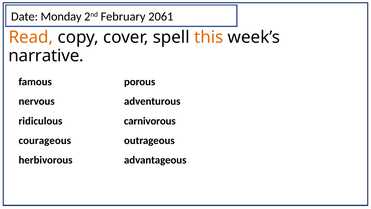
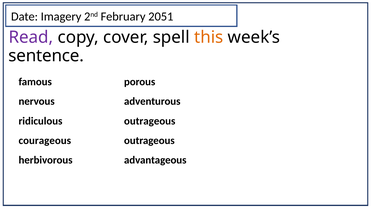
Monday: Monday -> Imagery (61, 16)
2061: 2061 -> 2051 (161, 16)
Read colour: orange -> purple (31, 37)
narrative: narrative -> sentence (46, 56)
carnivorous: carnivorous -> outrageous (150, 121)
